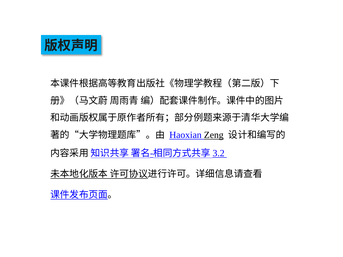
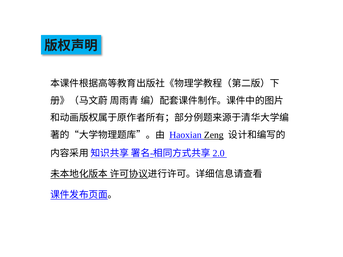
3.2: 3.2 -> 2.0 (219, 153)
